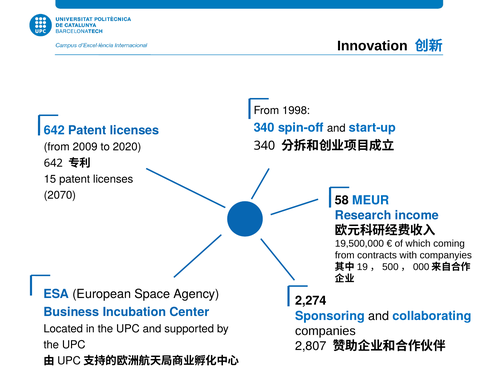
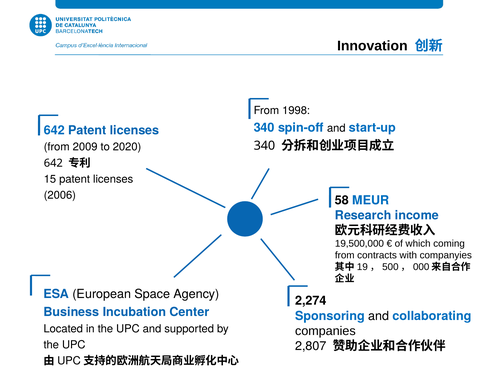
2070: 2070 -> 2006 (60, 195)
